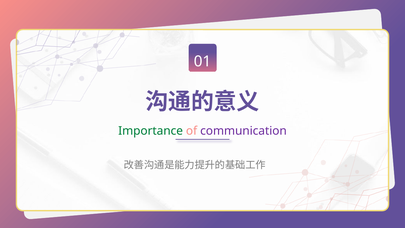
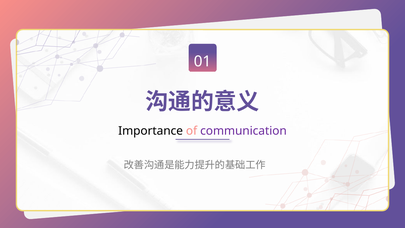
Importance colour: green -> black (151, 131)
